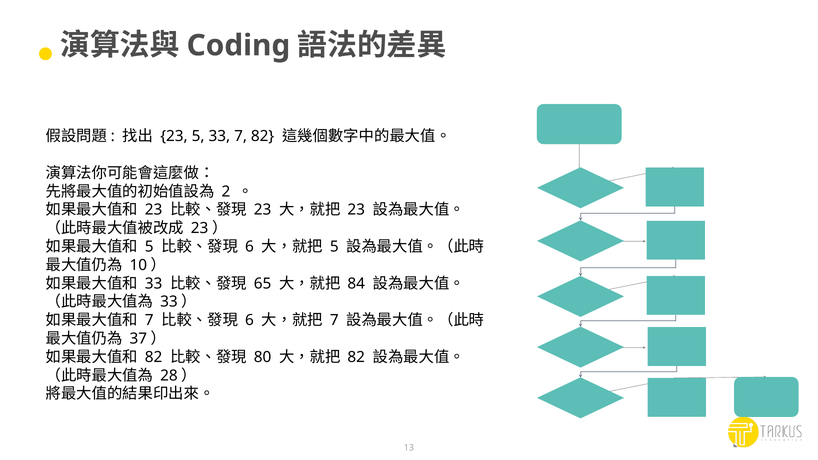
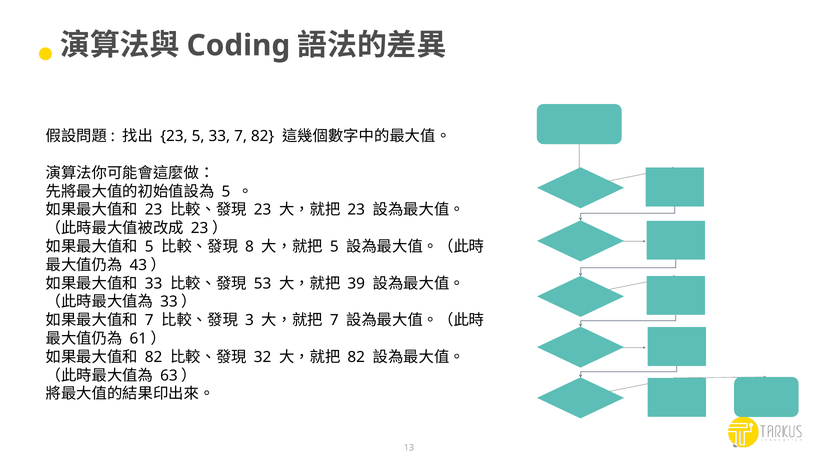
2: 2 -> 5 (226, 192)
6: 6 -> 8 (249, 247)
10: 10 -> 43 (138, 265)
65: 65 -> 53 (263, 284)
84: 84 -> 39 (356, 284)
6: 6 -> 3 (249, 320)
37: 37 -> 61 (138, 339)
80: 80 -> 32 (263, 357)
28: 28 -> 63 (169, 376)
